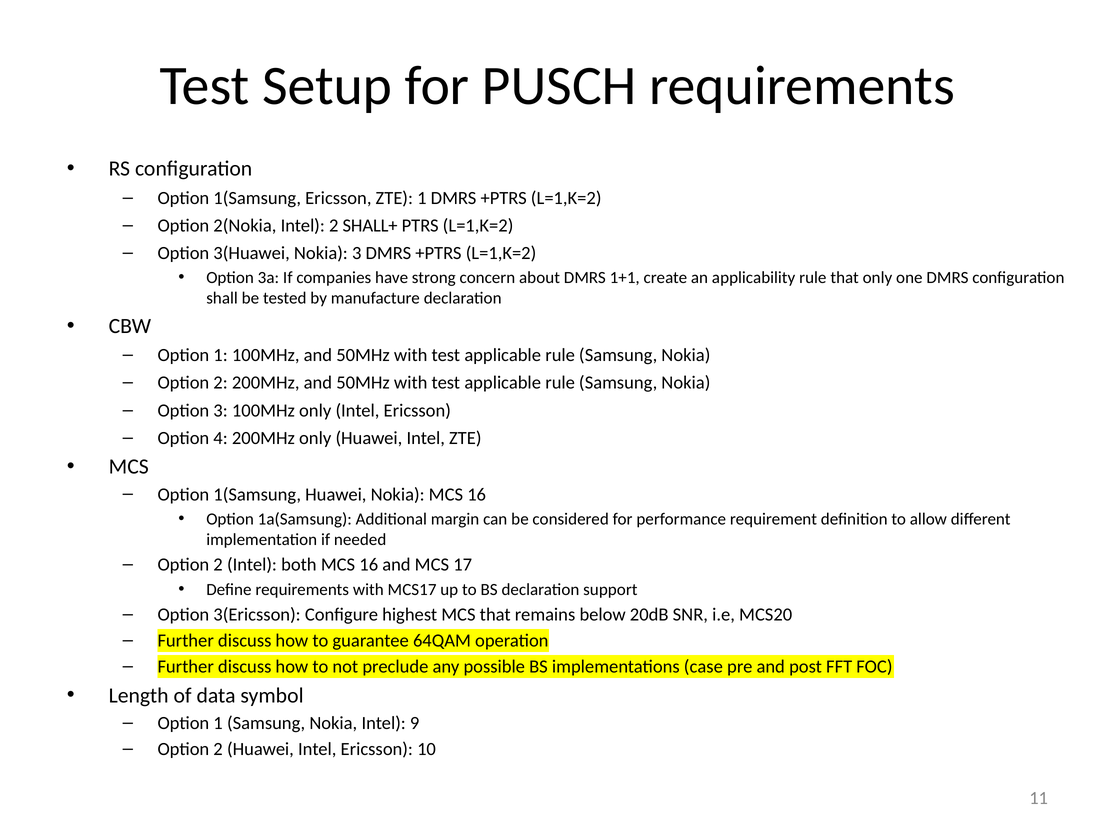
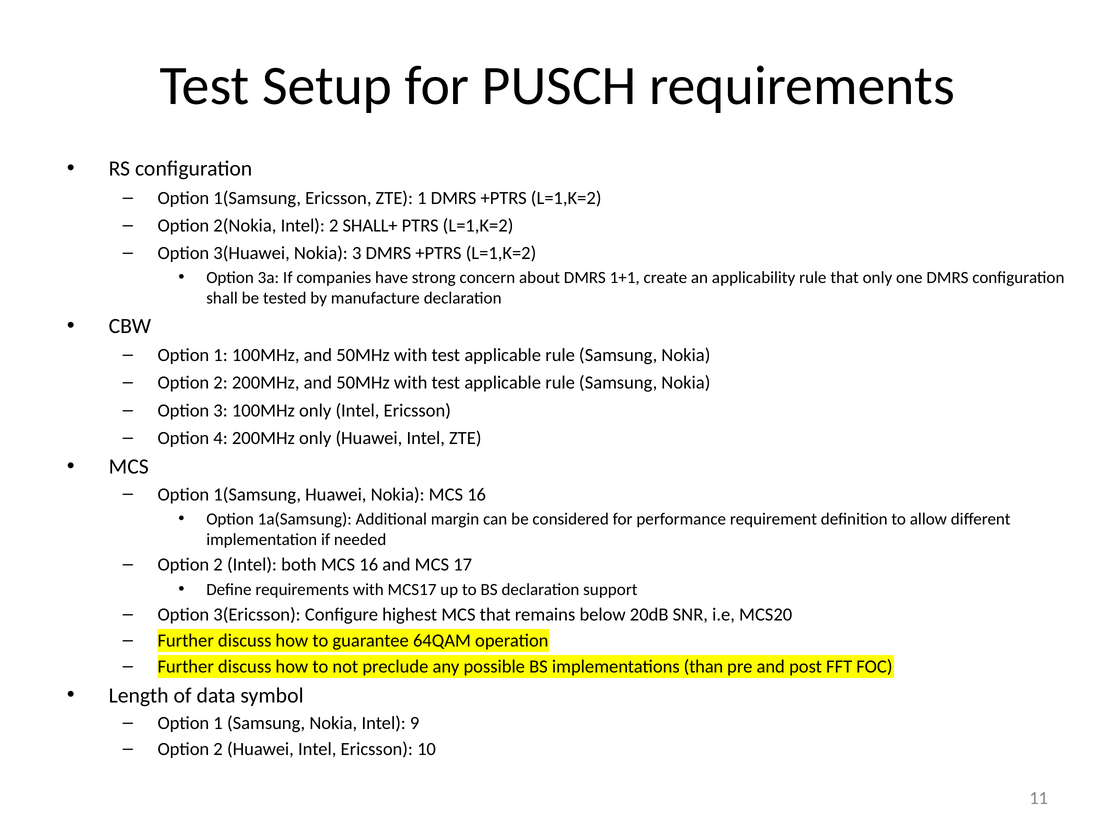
case: case -> than (703, 667)
